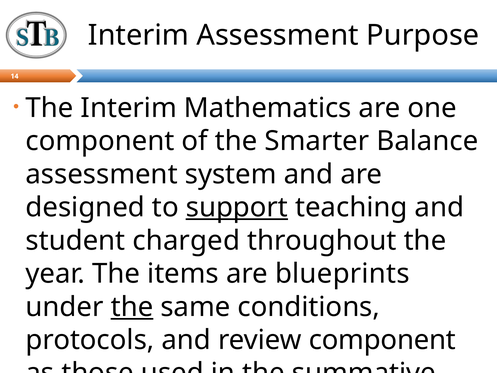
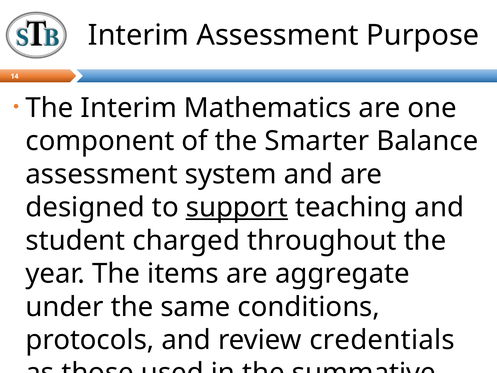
blueprints: blueprints -> aggregate (342, 274)
the underline: present -> none (132, 307)
review component: component -> credentials (382, 340)
